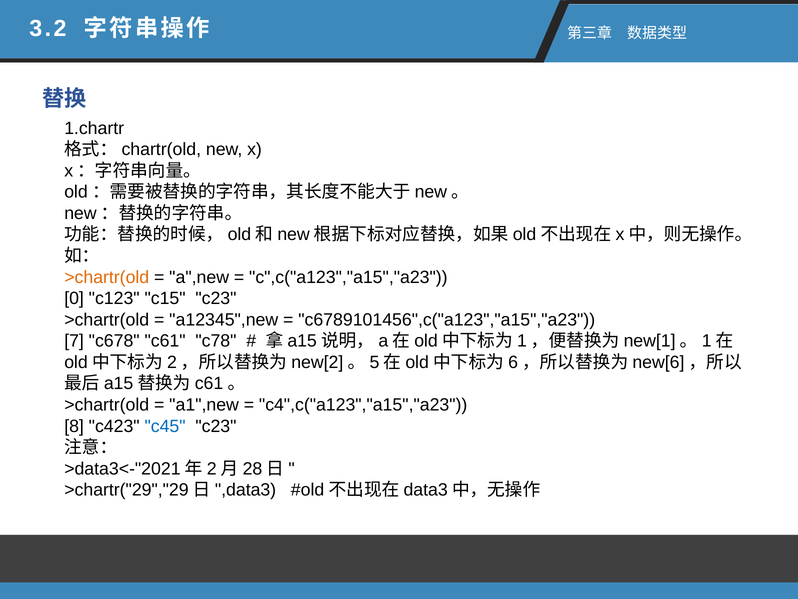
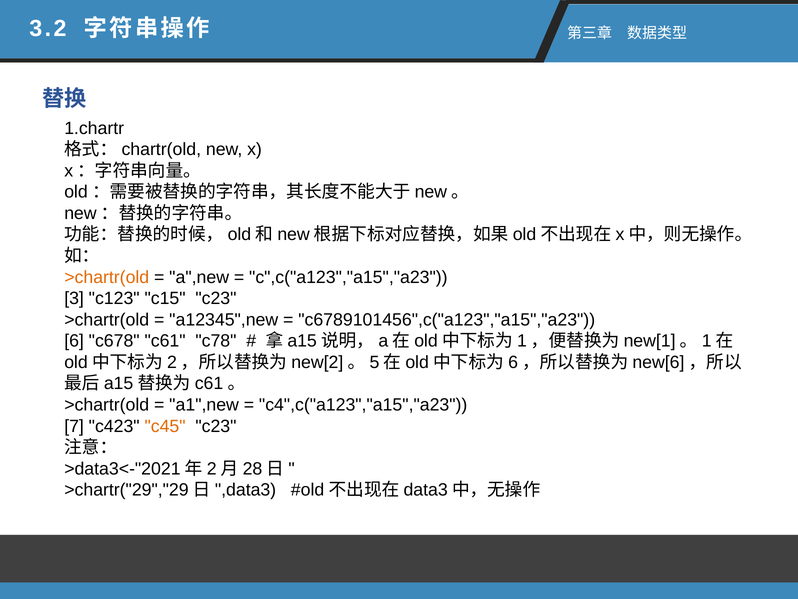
0: 0 -> 3 (74, 298)
7: 7 -> 6 (74, 341)
8: 8 -> 7 (74, 426)
c45 colour: blue -> orange (165, 426)
